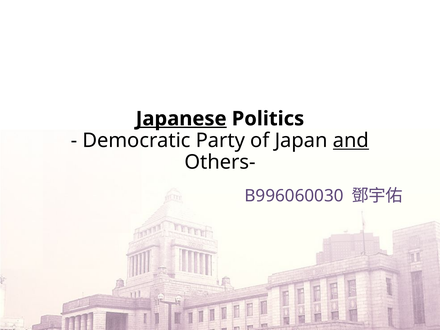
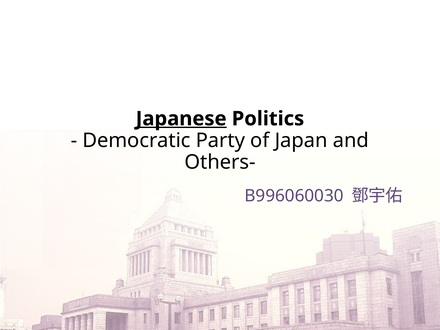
and underline: present -> none (351, 140)
